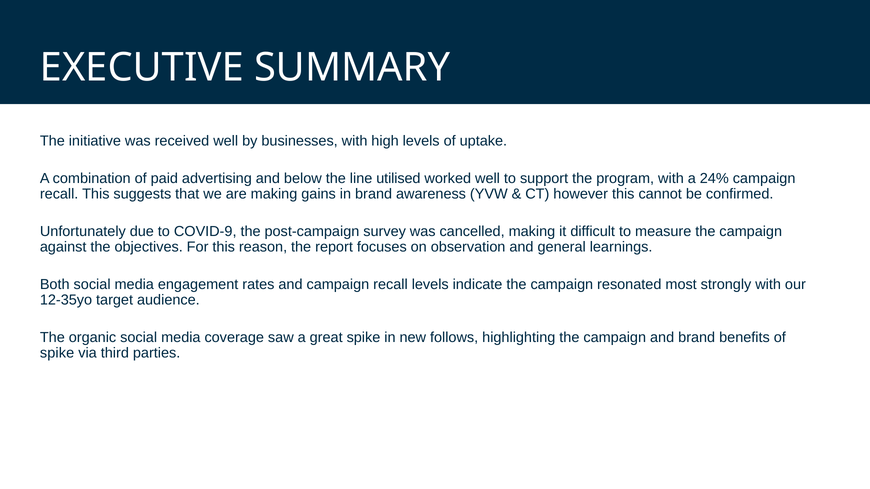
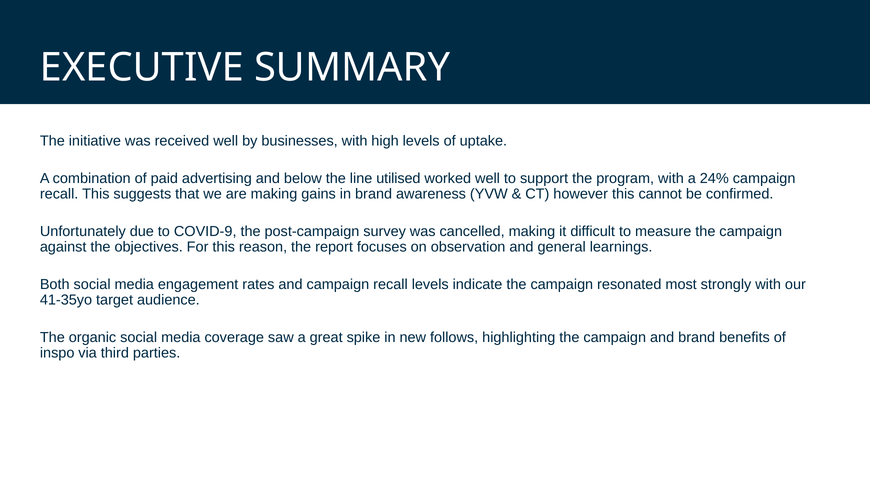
12-35yo: 12-35yo -> 41-35yo (66, 300)
spike: spike -> inspo (57, 353)
